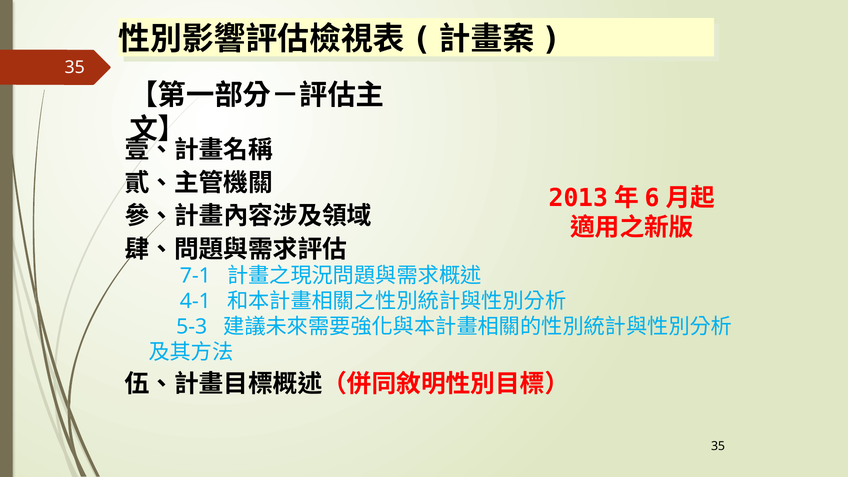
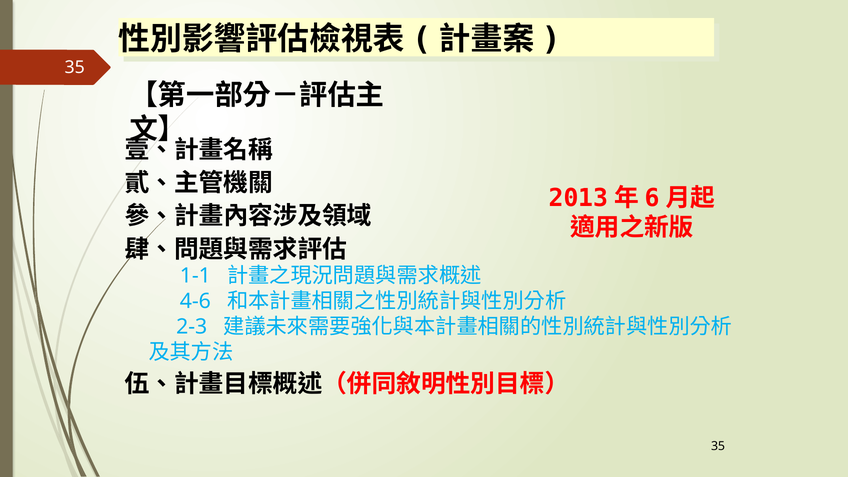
7-1: 7-1 -> 1-1 (195, 276)
4-1: 4-1 -> 4-6 (195, 301)
5-3: 5-3 -> 2-3 (192, 327)
